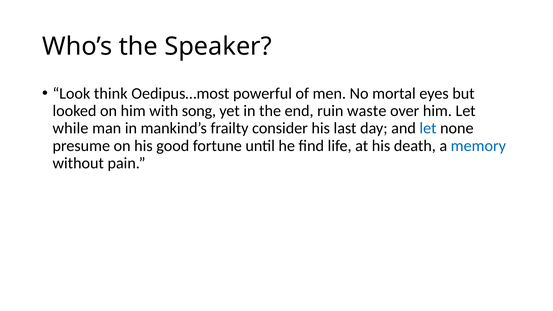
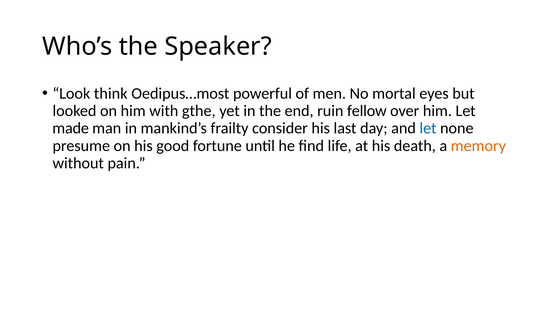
song: song -> gthe (199, 111)
waste: waste -> fellow (367, 111)
while: while -> made (71, 128)
memory colour: blue -> orange (478, 146)
